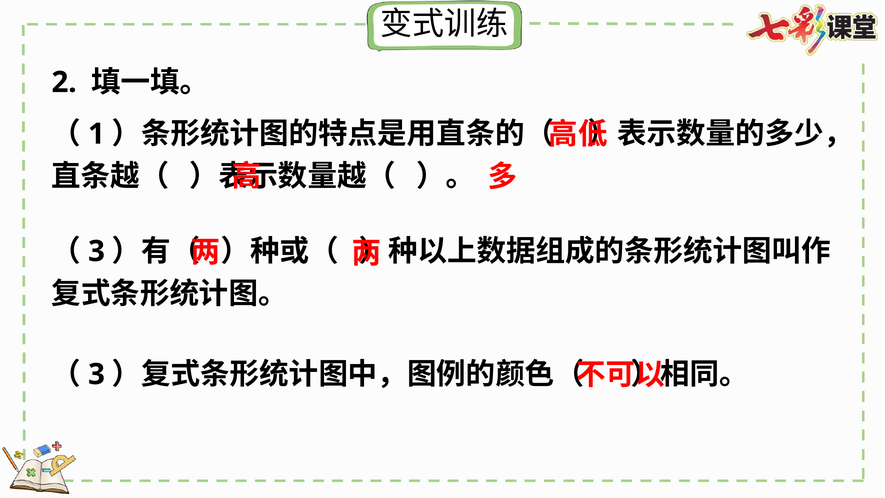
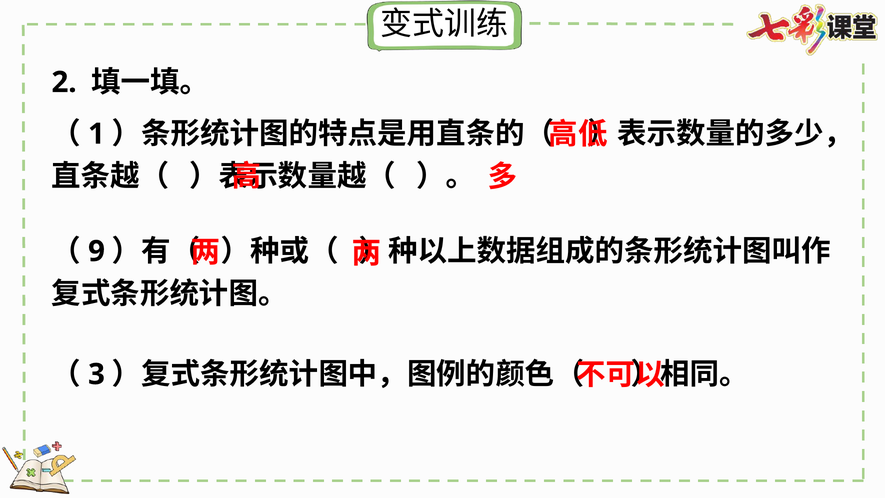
3: 3 -> 9 (97, 251)
